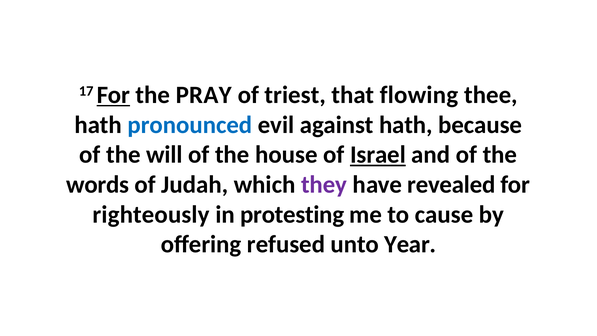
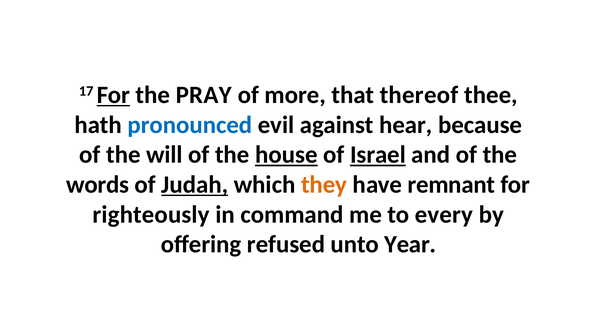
triest: triest -> more (295, 95)
flowing: flowing -> thereof (419, 95)
against hath: hath -> hear (406, 125)
house underline: none -> present (286, 155)
Judah underline: none -> present (195, 185)
they colour: purple -> orange (324, 185)
revealed: revealed -> remnant (451, 185)
protesting: protesting -> command (292, 214)
cause: cause -> every (444, 214)
